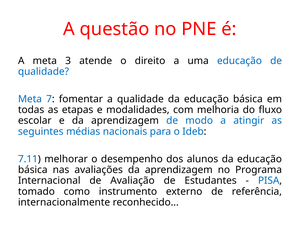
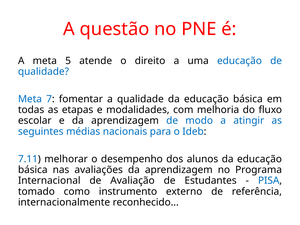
3: 3 -> 5 (68, 61)
